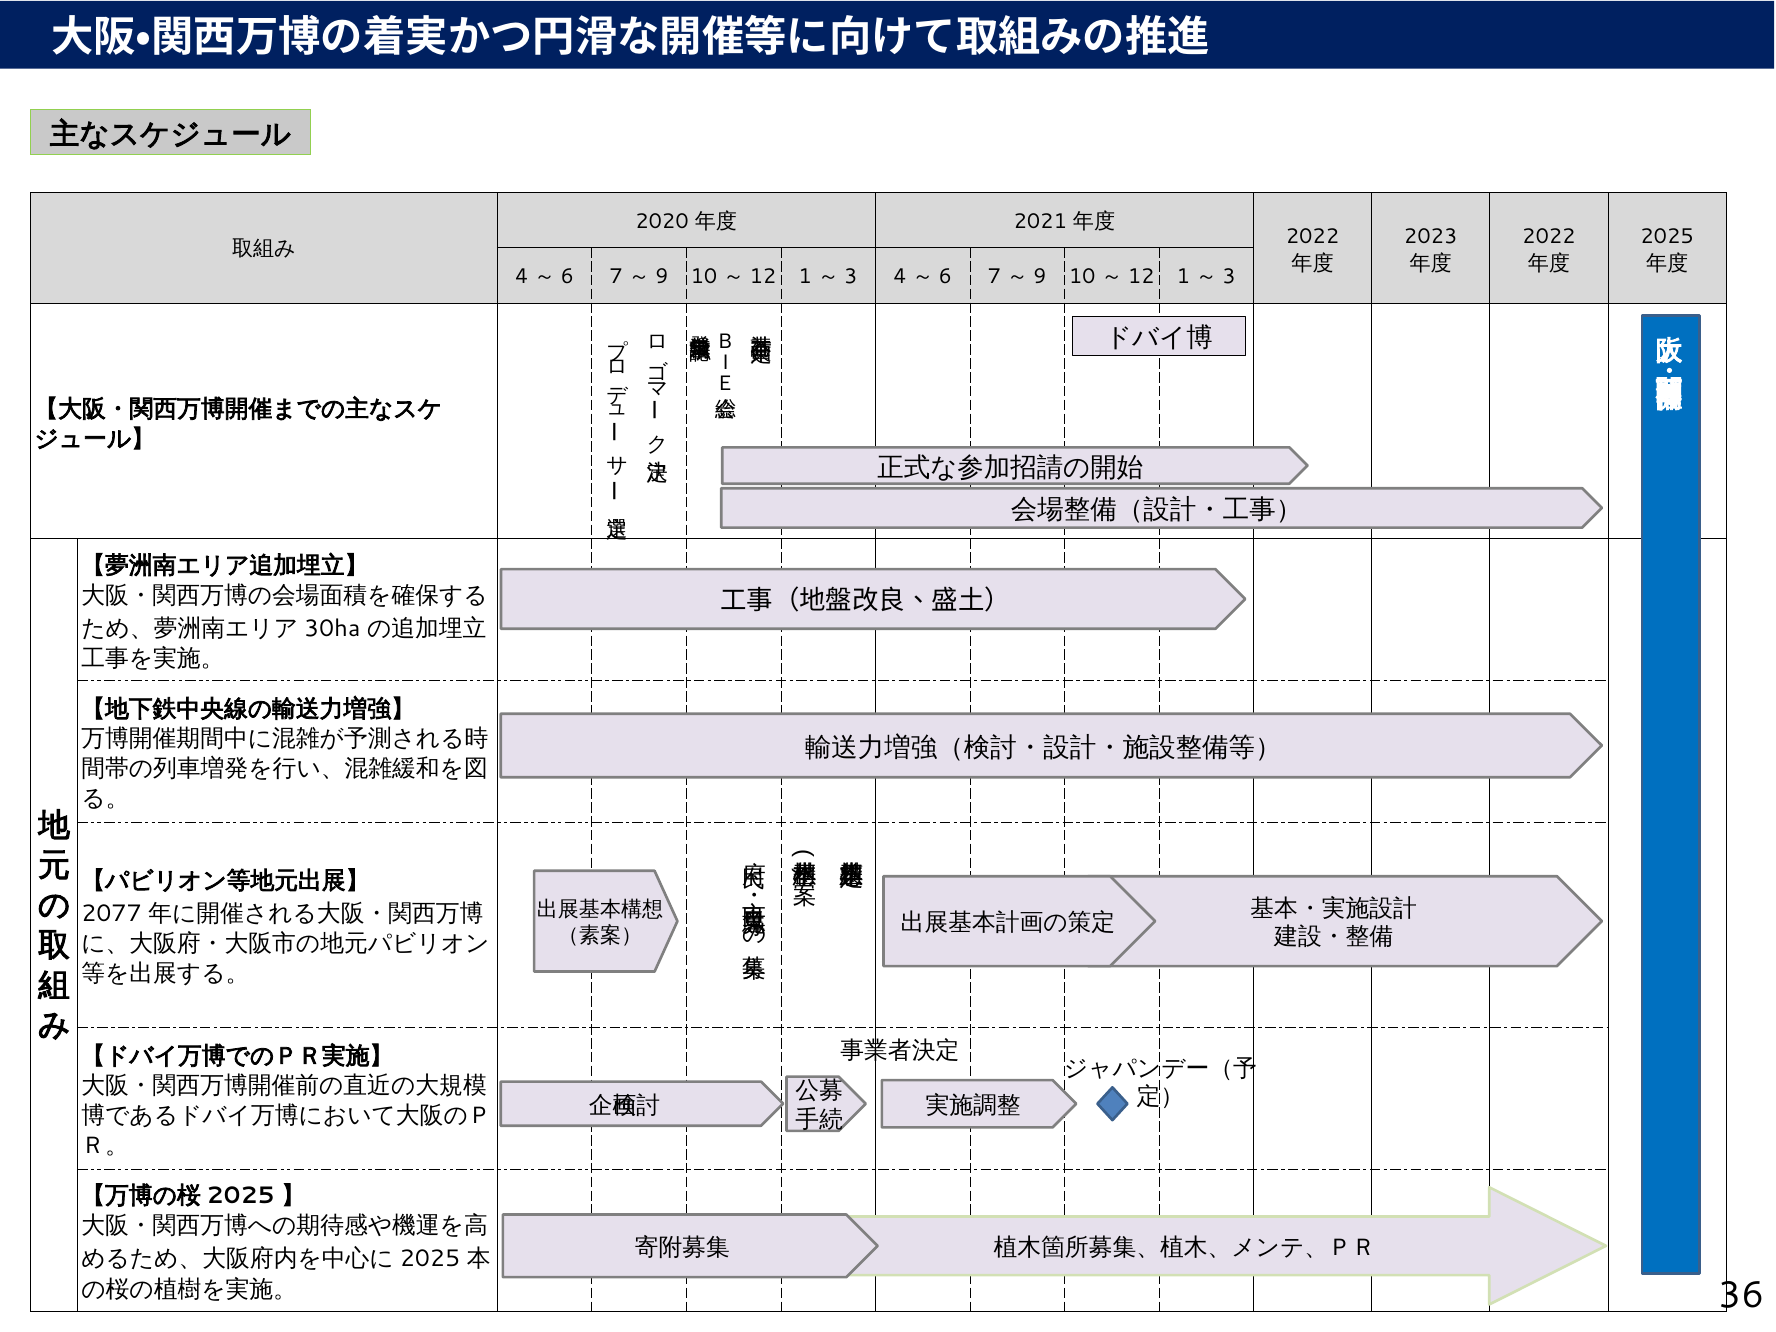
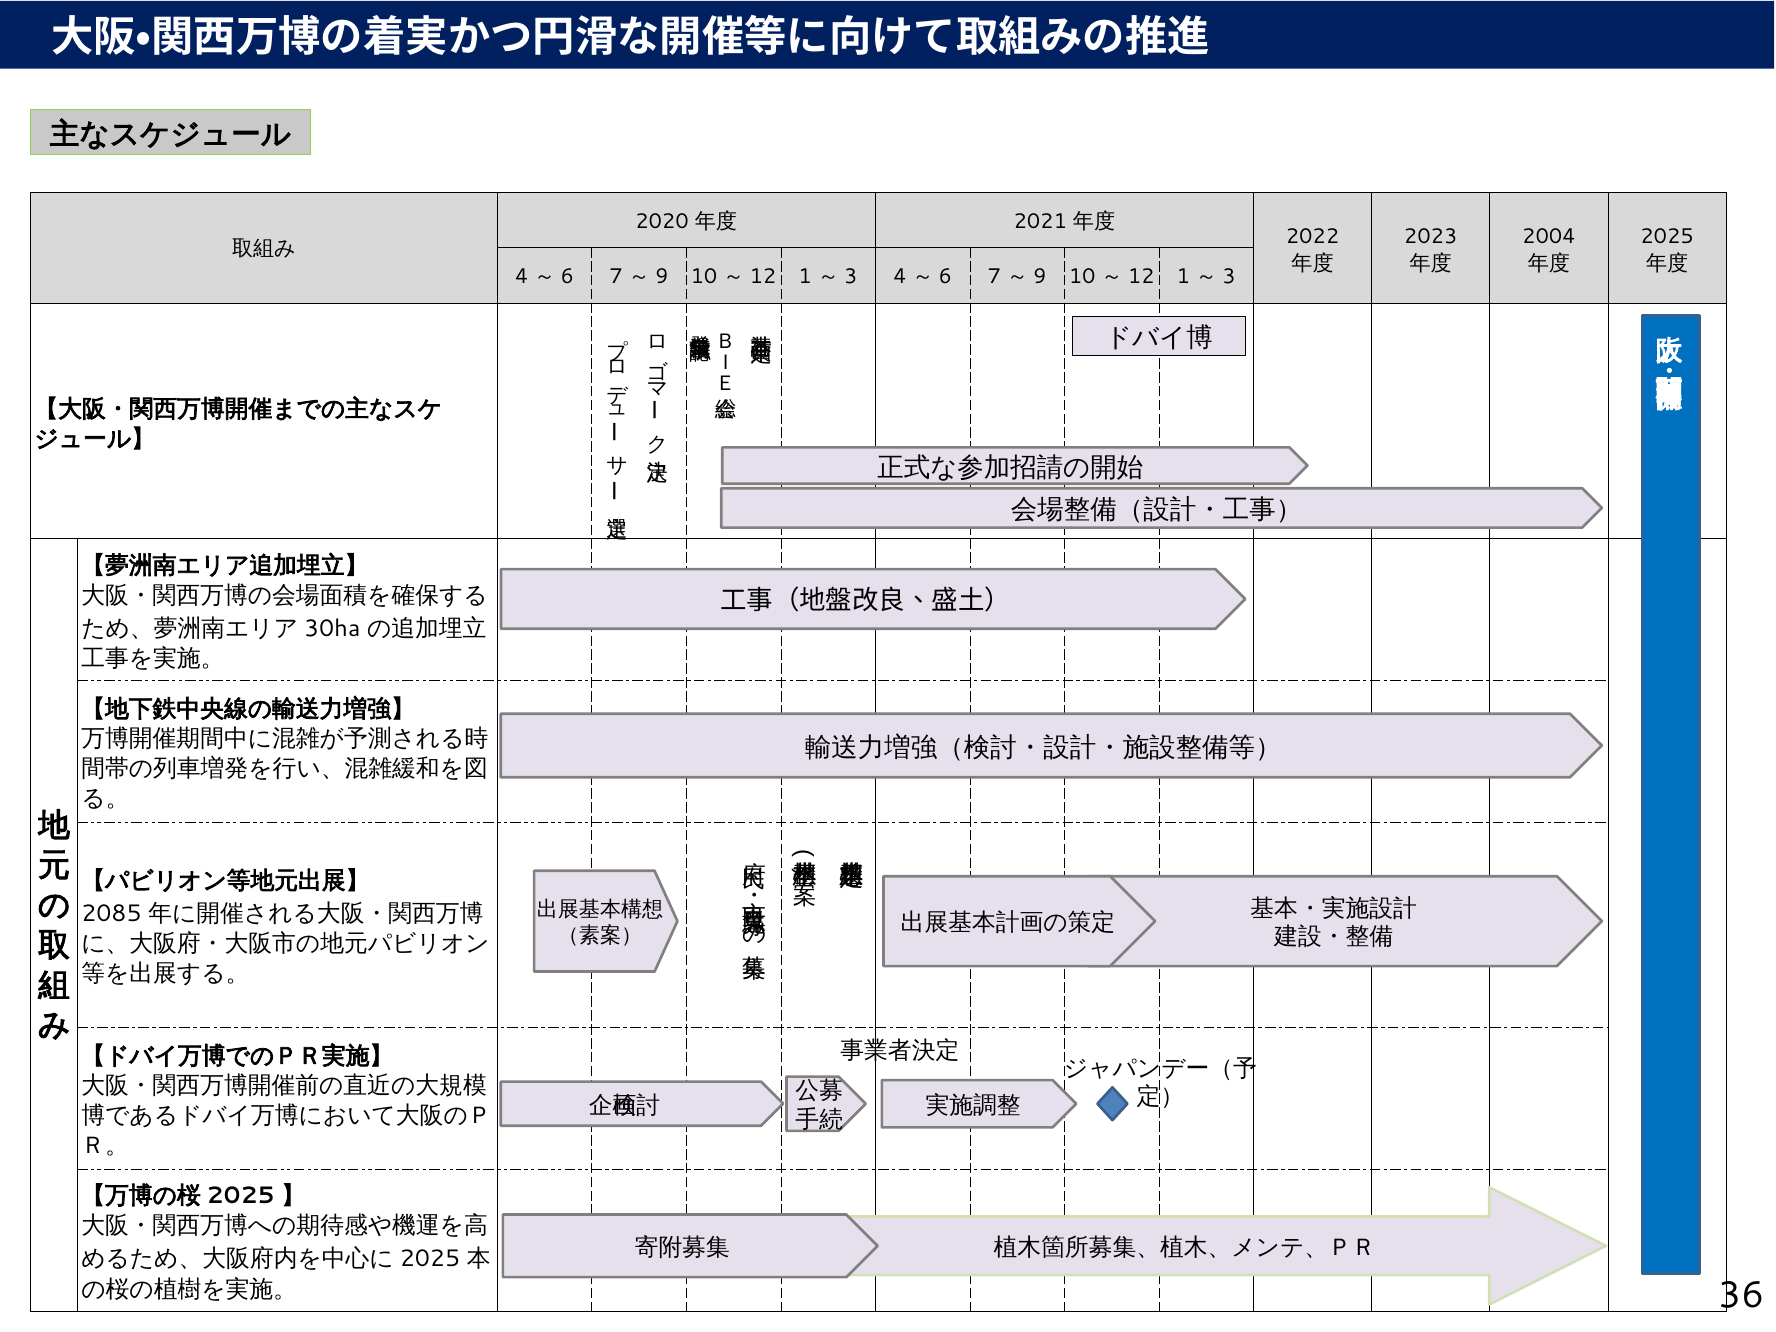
2022: 2022 -> 2004 (1549, 236)
2077: 2077 -> 2085 (111, 914)
